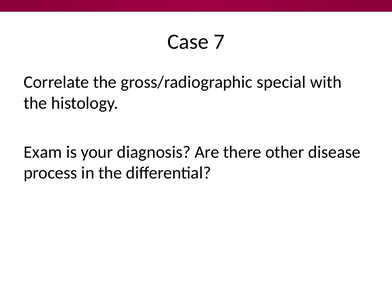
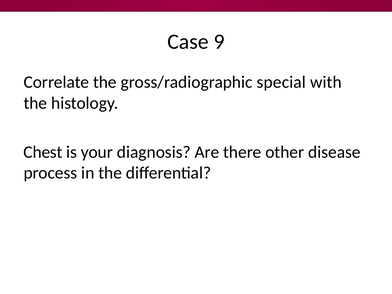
7: 7 -> 9 (219, 42)
Exam: Exam -> Chest (43, 152)
